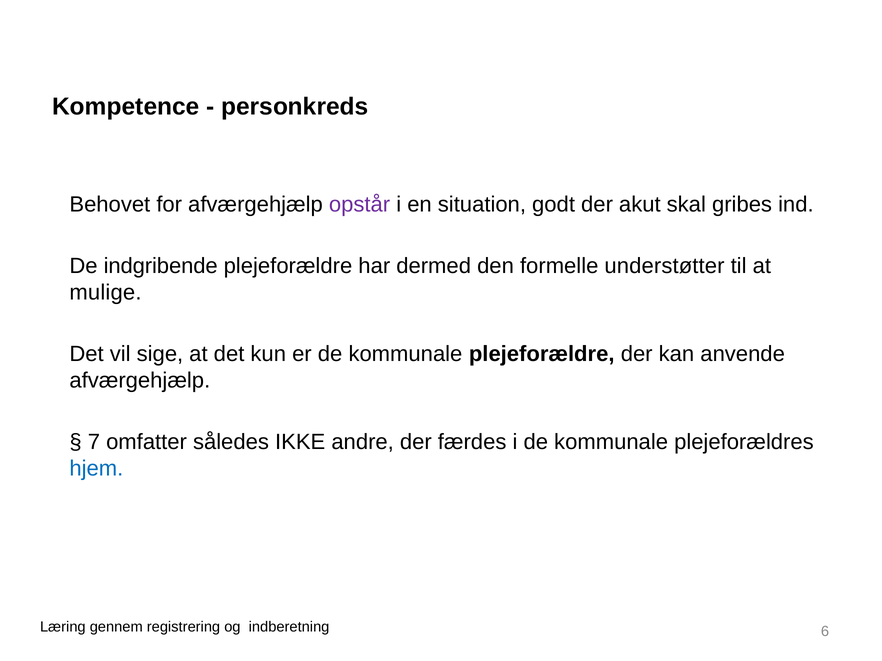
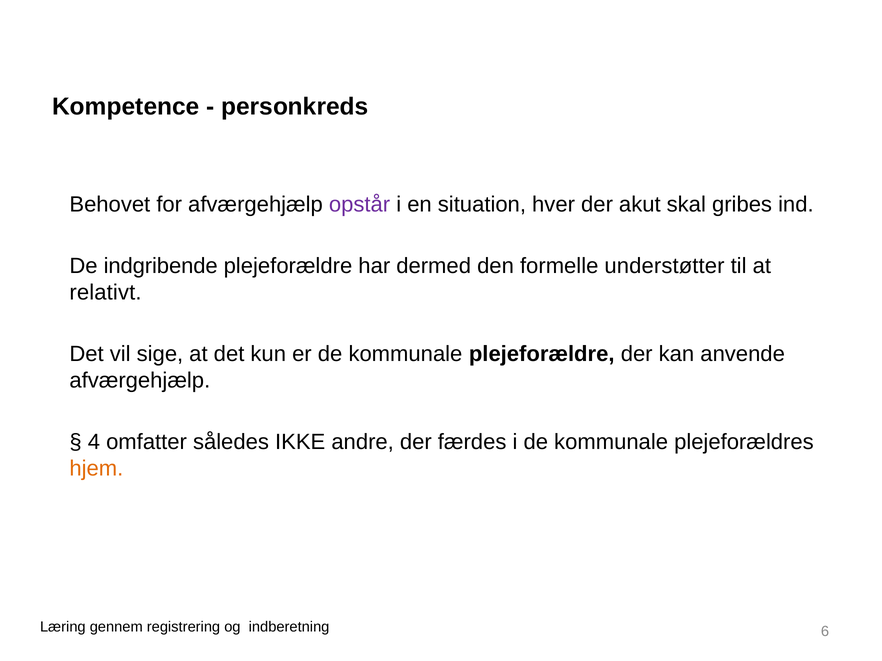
godt: godt -> hver (554, 204)
mulige: mulige -> relativt (105, 293)
7: 7 -> 4 (94, 443)
hjem colour: blue -> orange (96, 469)
